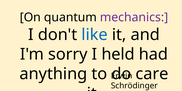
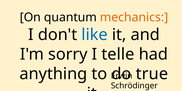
mechanics colour: purple -> orange (134, 17)
held: held -> telle (118, 54)
care: care -> true (152, 74)
